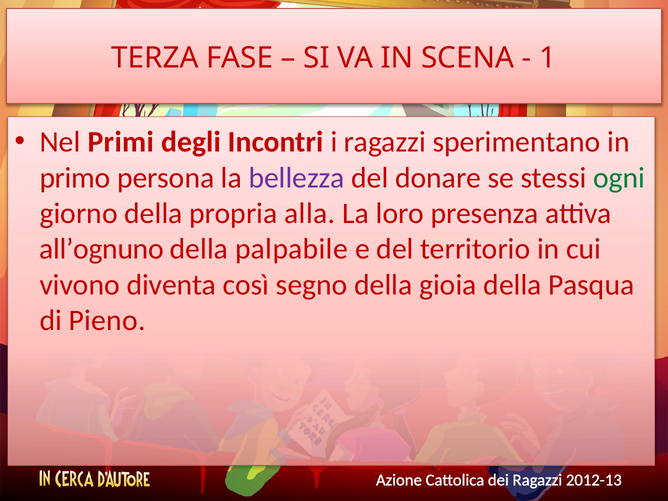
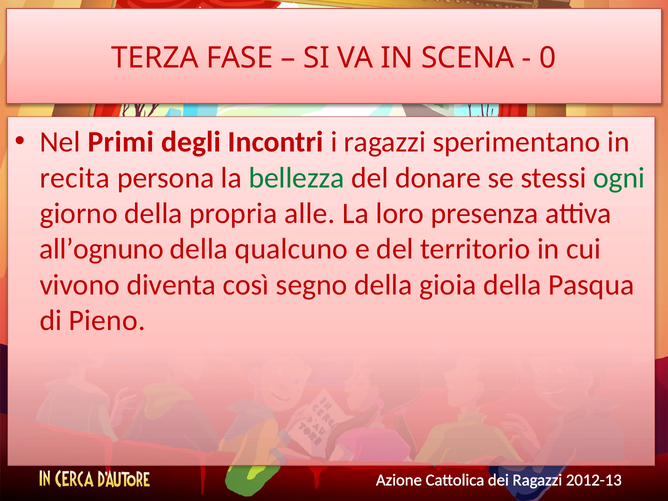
1: 1 -> 0 (548, 58)
primo: primo -> recita (75, 178)
bellezza colour: purple -> green (297, 178)
alla: alla -> alle (310, 213)
palpabile: palpabile -> qualcuno (291, 249)
